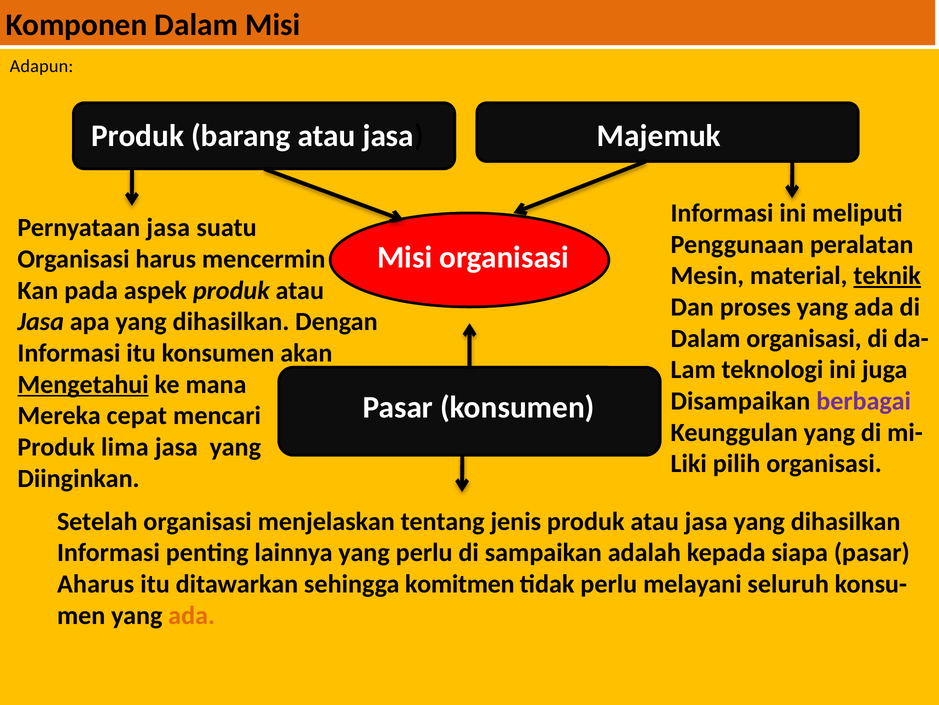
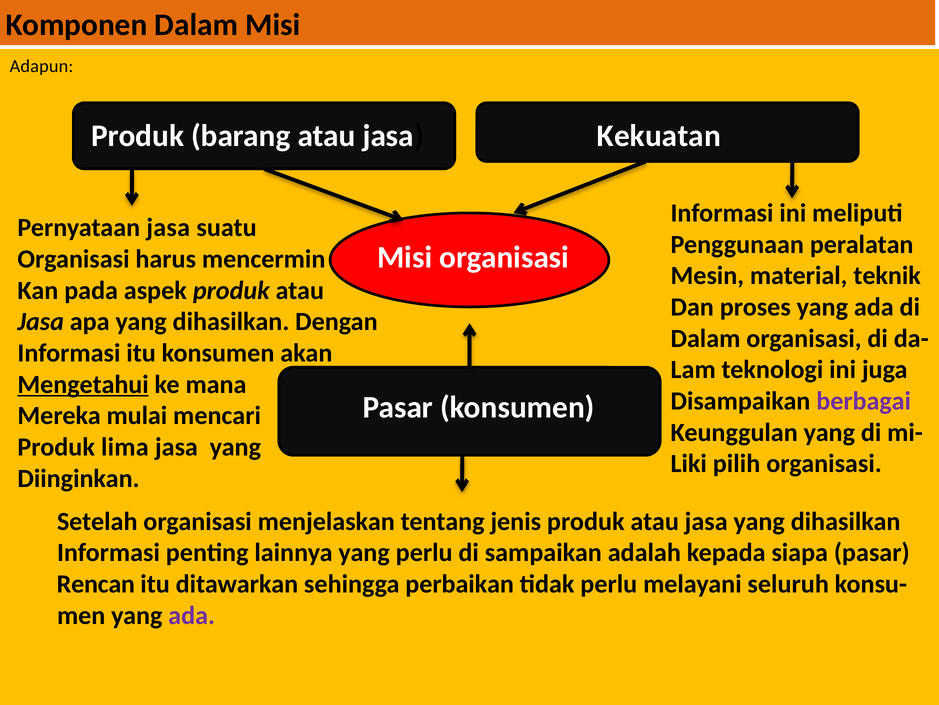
Majemuk: Majemuk -> Kekuatan (659, 136)
teknik underline: present -> none (887, 275)
cepat: cepat -> mulai (137, 415)
Aharus: Aharus -> Rencan (96, 584)
komitmen: komitmen -> perbaikan (460, 584)
ada colour: orange -> purple (192, 615)
